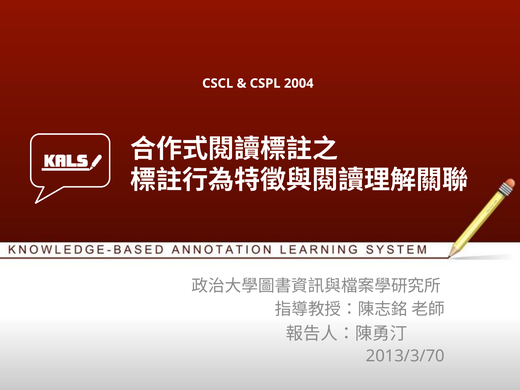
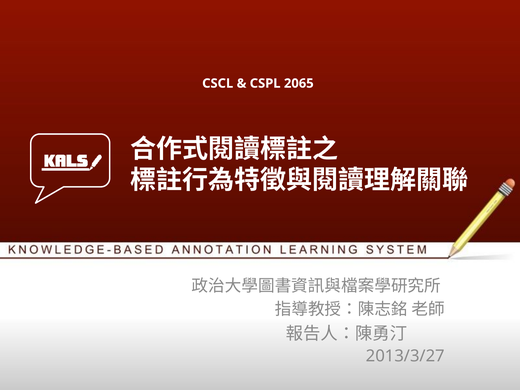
2004: 2004 -> 2065 (299, 83)
2013/3/70: 2013/3/70 -> 2013/3/27 (405, 356)
